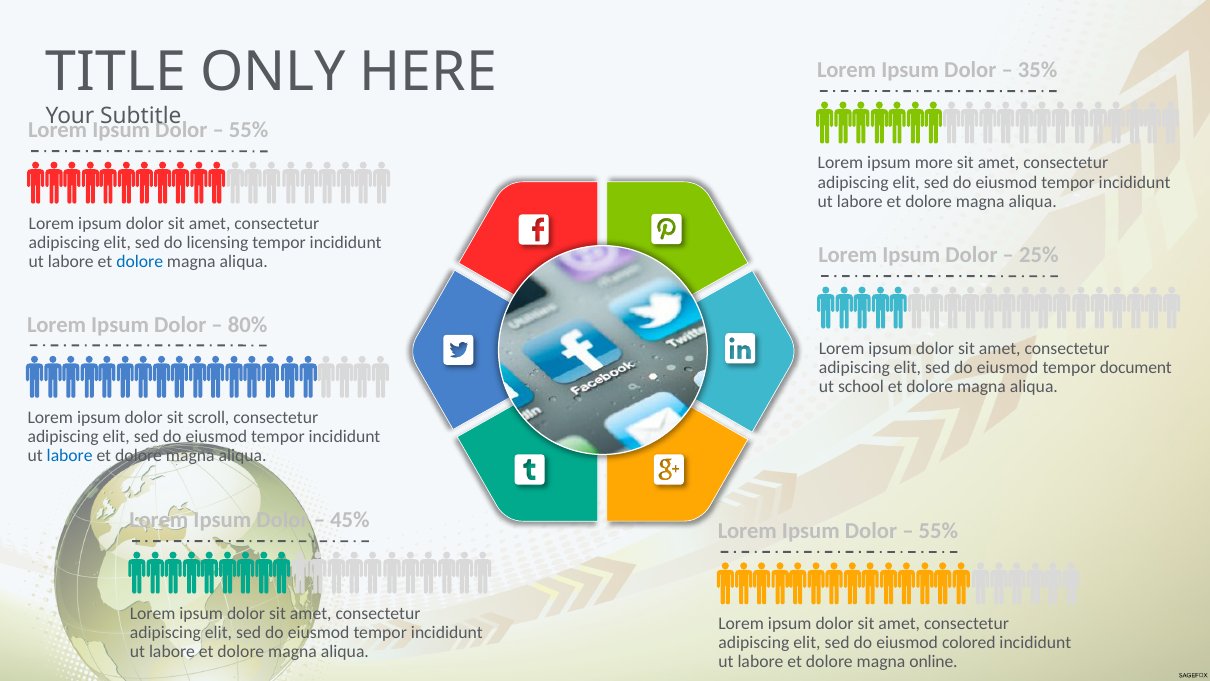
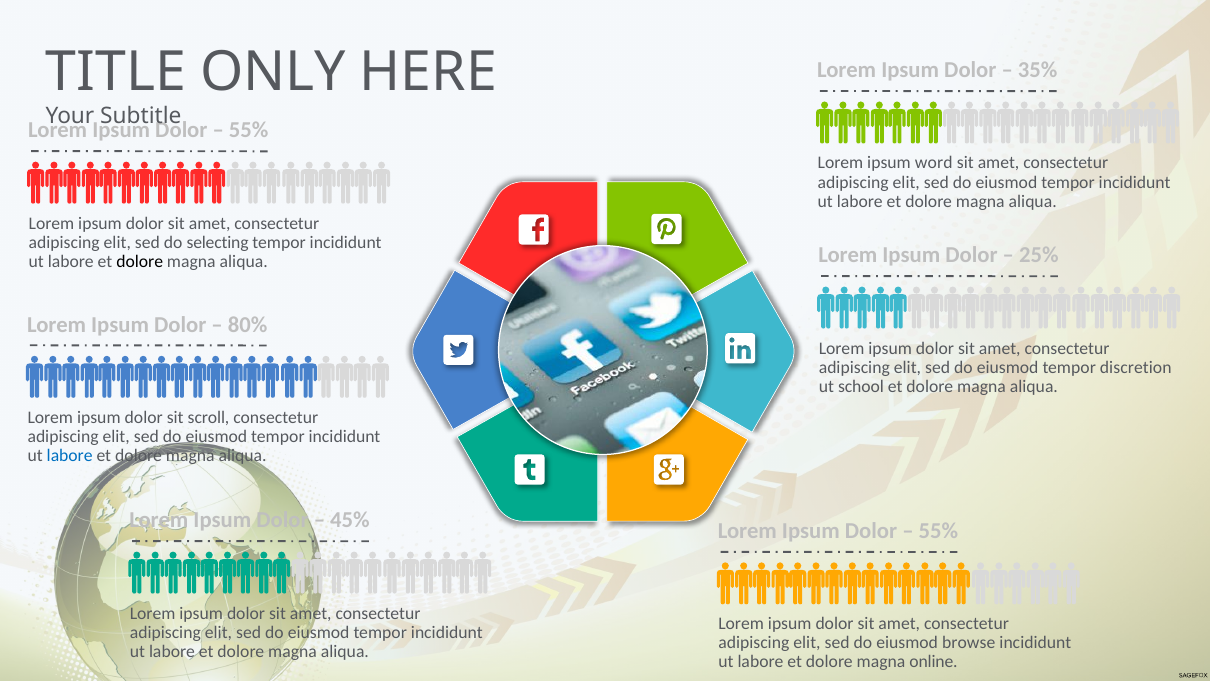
more: more -> word (934, 163)
licensing: licensing -> selecting (218, 242)
dolore colour: blue -> black (140, 261)
document: document -> discretion (1136, 367)
colored: colored -> browse (969, 643)
